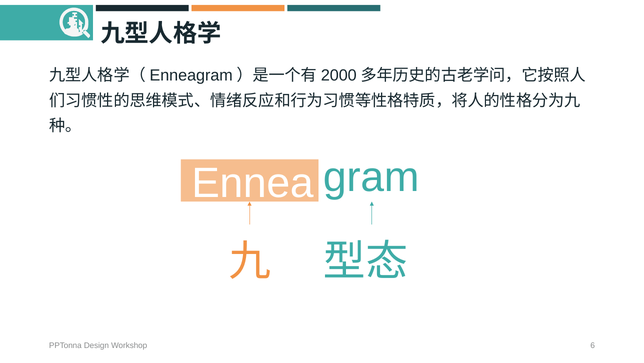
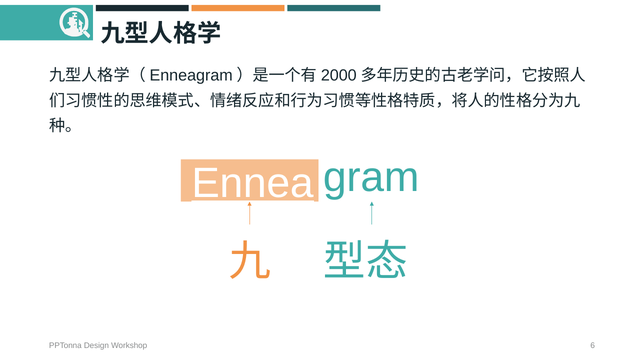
Ennea underline: none -> present (253, 183)
